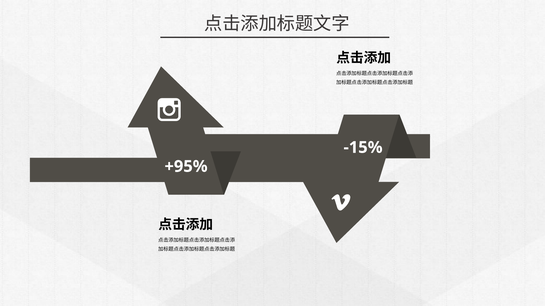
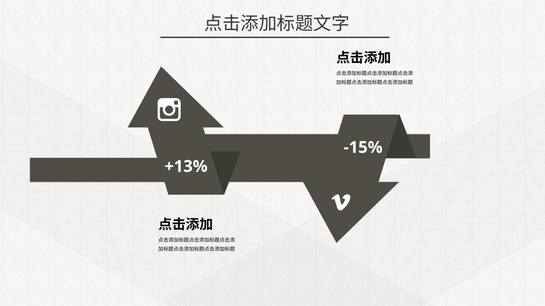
+95%: +95% -> +13% (186, 167)
